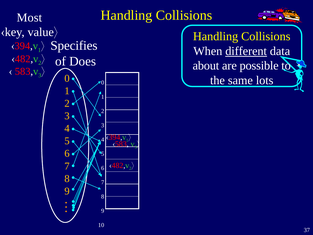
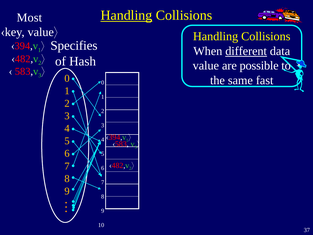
Handling underline: none -> present (126, 15)
Does: Does -> Hash (83, 61)
about: about -> value (206, 66)
lots: lots -> fast (265, 80)
